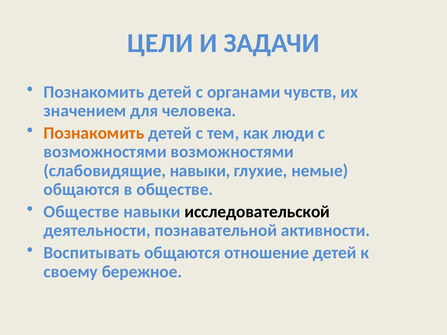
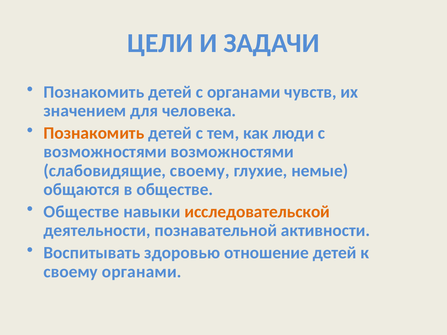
слабовидящие навыки: навыки -> своему (200, 171)
исследовательской colour: black -> orange (257, 212)
Воспитывать общаются: общаются -> здоровью (182, 253)
своему бережное: бережное -> органами (142, 272)
